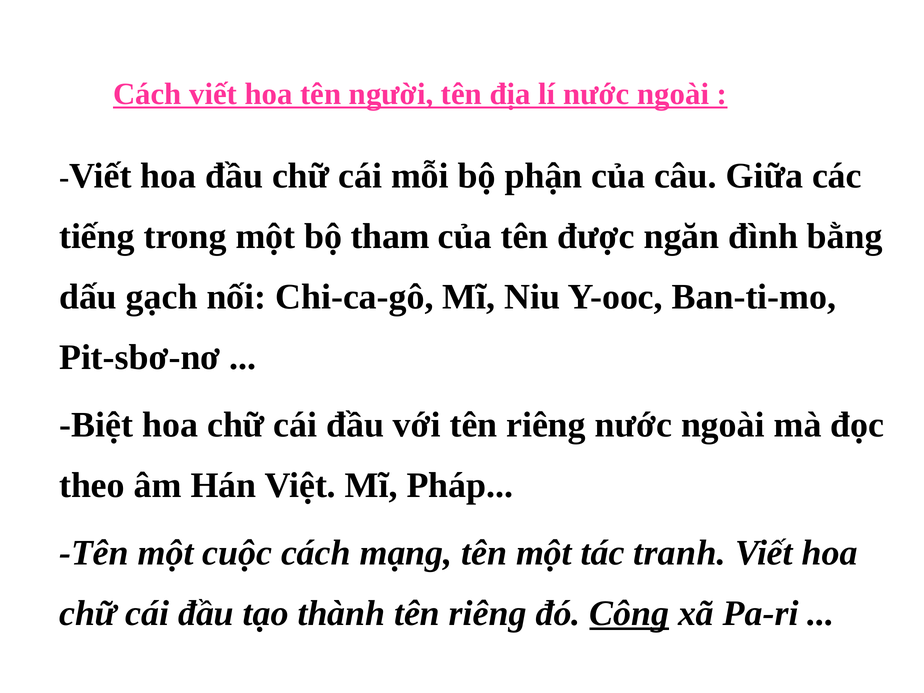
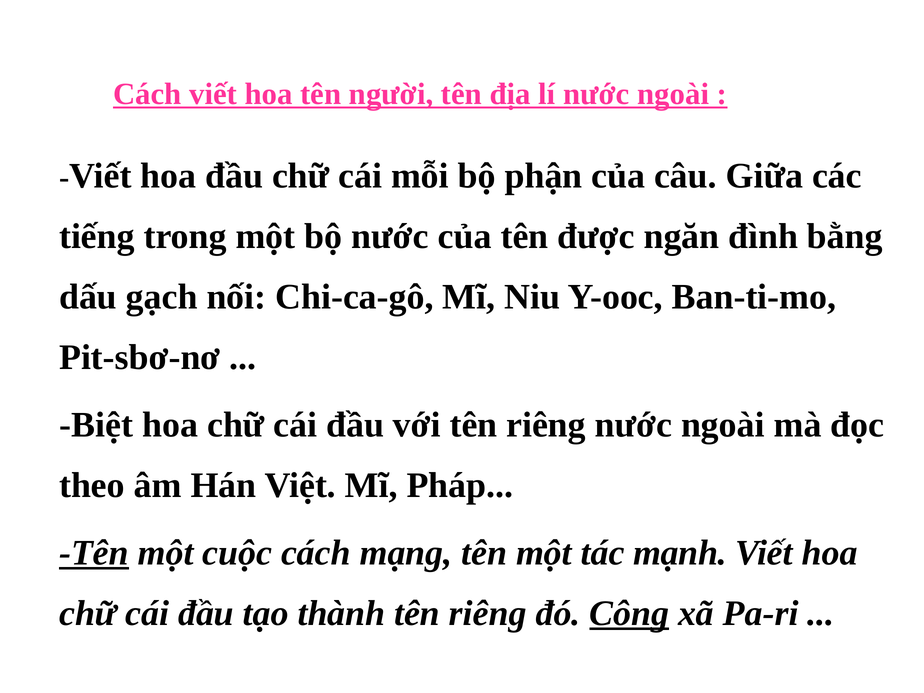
bộ tham: tham -> nước (390, 236)
Tên underline: none -> present (94, 553)
tranh: tranh -> mạnh (680, 553)
